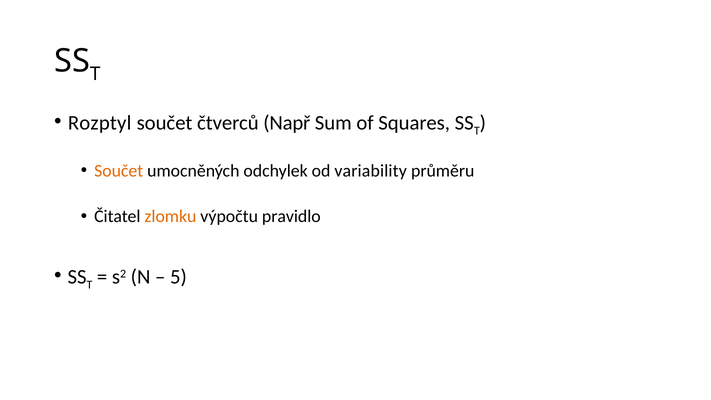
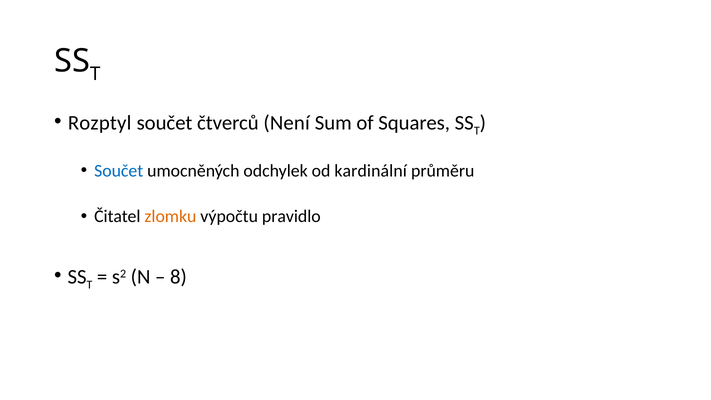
Např: Např -> Není (287, 123)
Součet colour: orange -> blue (119, 171)
variability: variability -> kardinální (371, 171)
5: 5 -> 8 (178, 277)
